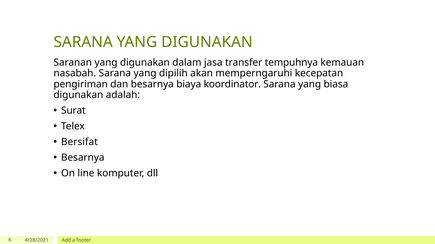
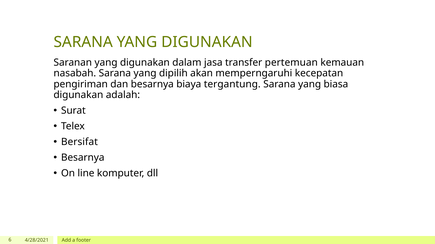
tempuhnya: tempuhnya -> pertemuan (291, 63)
koordinator: koordinator -> tergantung (232, 84)
